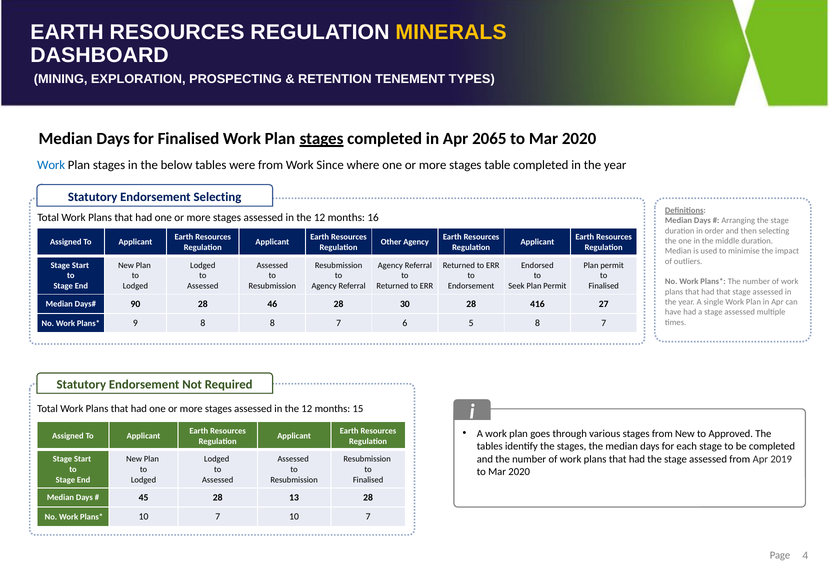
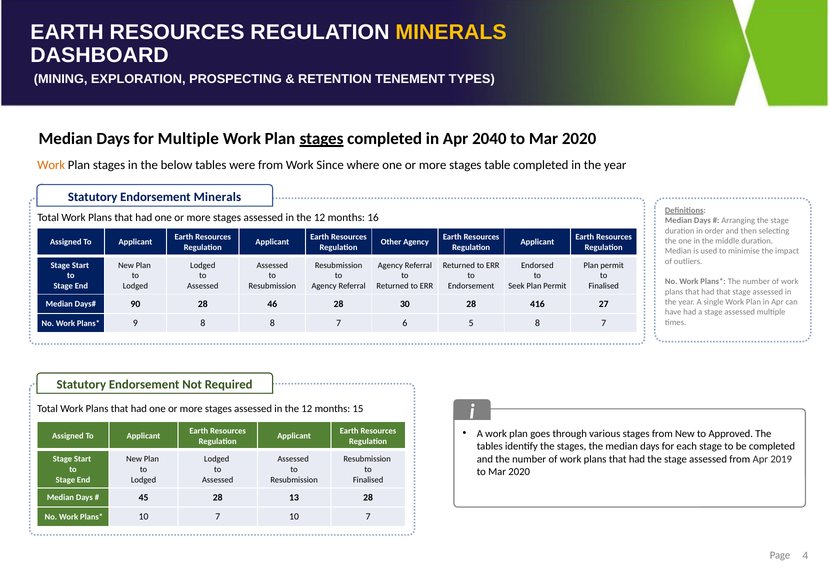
for Finalised: Finalised -> Multiple (188, 139)
2065: 2065 -> 2040 (489, 139)
Work colour: blue -> orange (51, 165)
Endorsement Selecting: Selecting -> Minerals (217, 197)
